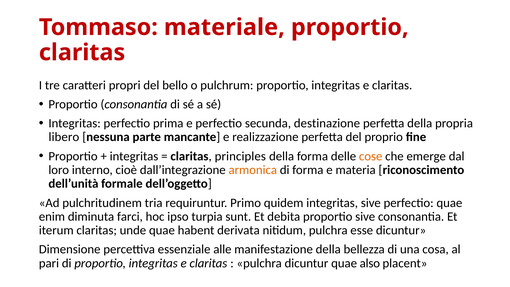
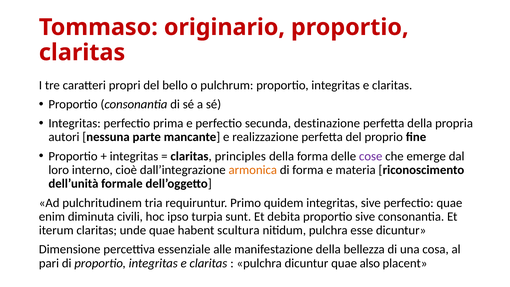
materiale: materiale -> originario (224, 27)
libero: libero -> autori (64, 137)
cose colour: orange -> purple (371, 156)
farci: farci -> civili (130, 216)
derivata: derivata -> scultura (238, 230)
